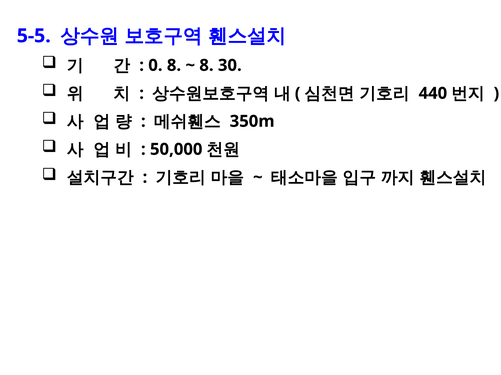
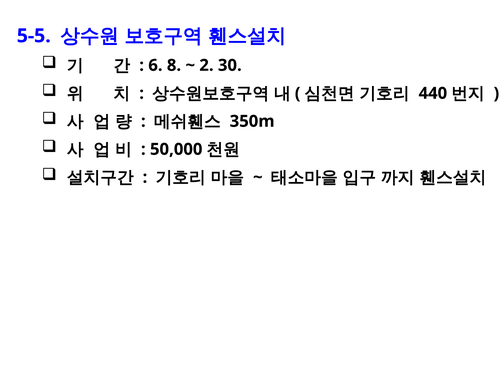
0: 0 -> 6 (155, 65)
8: 8 -> 2 (206, 65)
